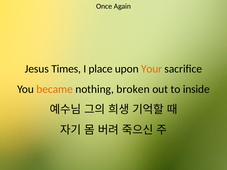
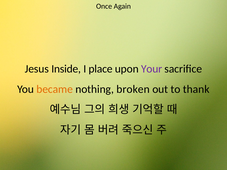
Times: Times -> Inside (66, 69)
Your colour: orange -> purple (152, 69)
inside: inside -> thank (196, 89)
